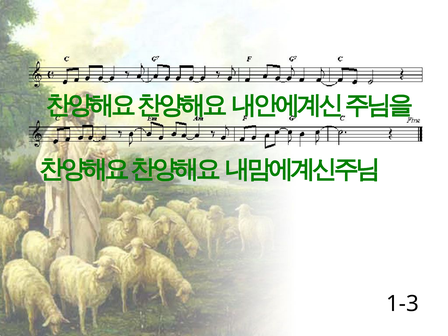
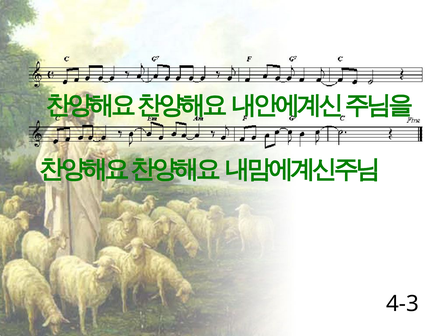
1-3: 1-3 -> 4-3 (403, 304)
